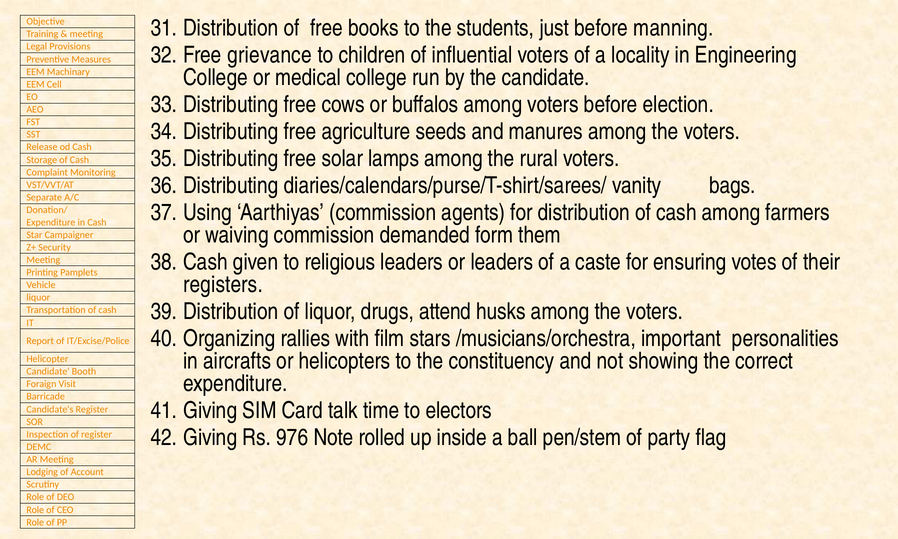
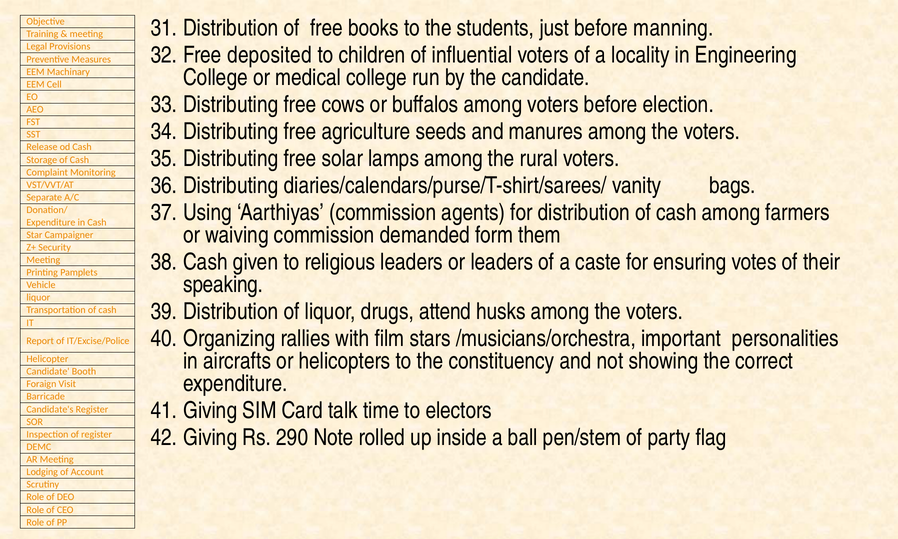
grievance: grievance -> deposited (270, 55)
registers: registers -> speaking (223, 284)
976: 976 -> 290 (292, 437)
